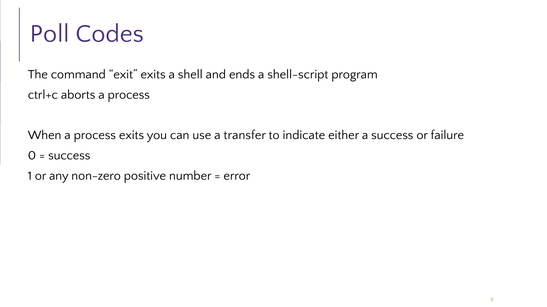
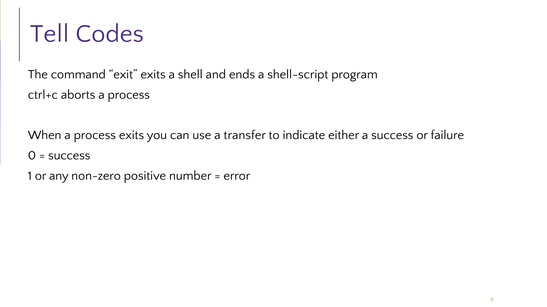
Poll: Poll -> Tell (50, 34)
